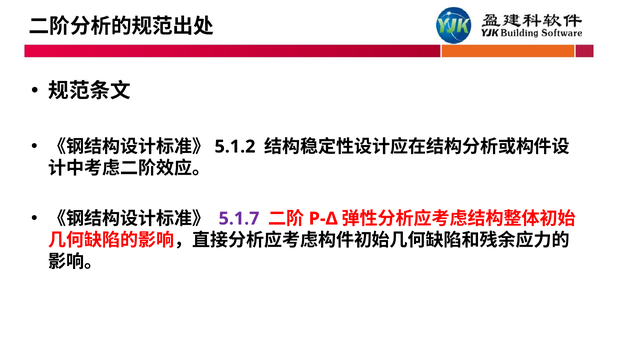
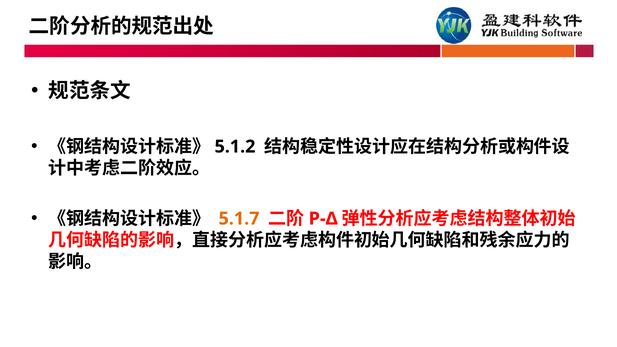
5.1.7 colour: purple -> orange (239, 219)
